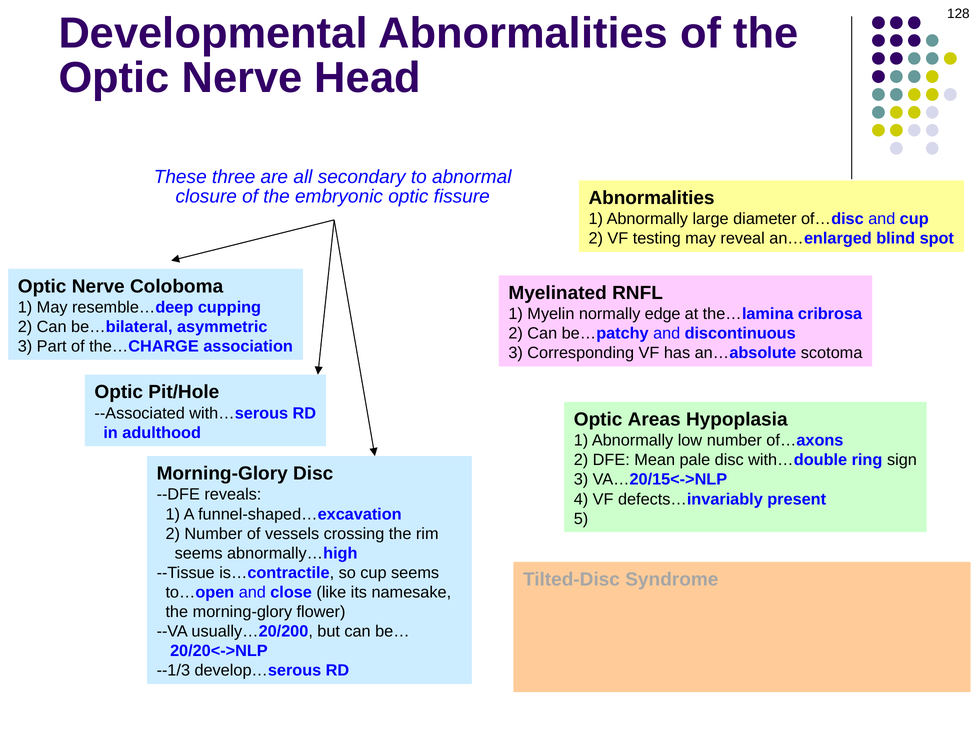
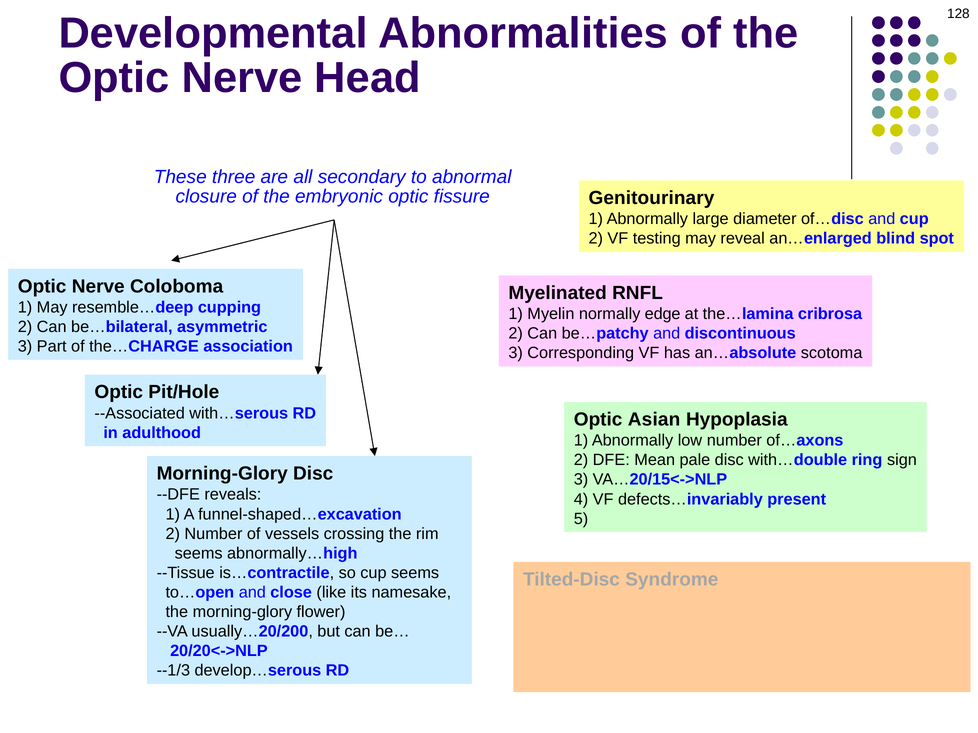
Abnormalities: Abnormalities -> Genitourinary (651, 198)
Areas: Areas -> Asian (654, 420)
